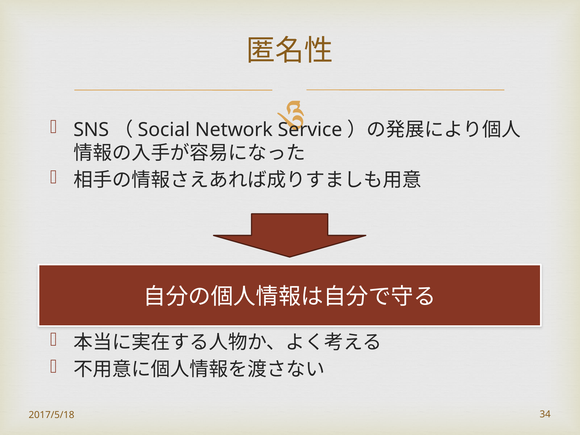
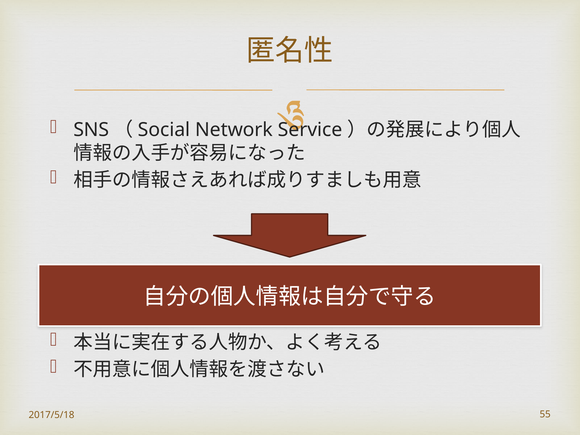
34: 34 -> 55 (545, 414)
